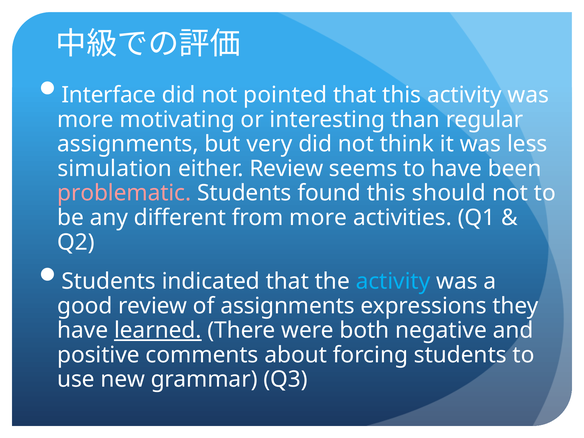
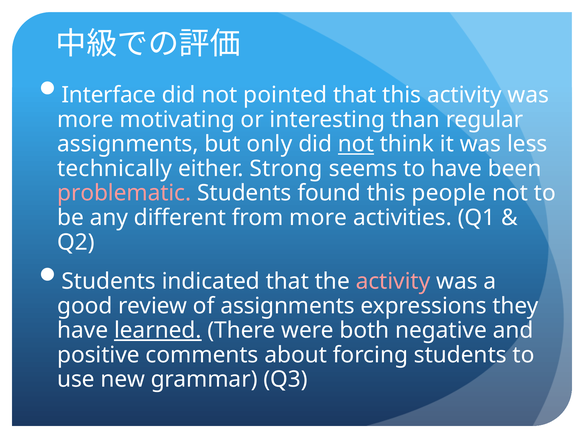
very: very -> only (269, 144)
not underline: none -> present (356, 144)
simulation: simulation -> technically (115, 169)
either Review: Review -> Strong (286, 169)
should: should -> people (449, 193)
activity colour: light blue -> pink (393, 281)
